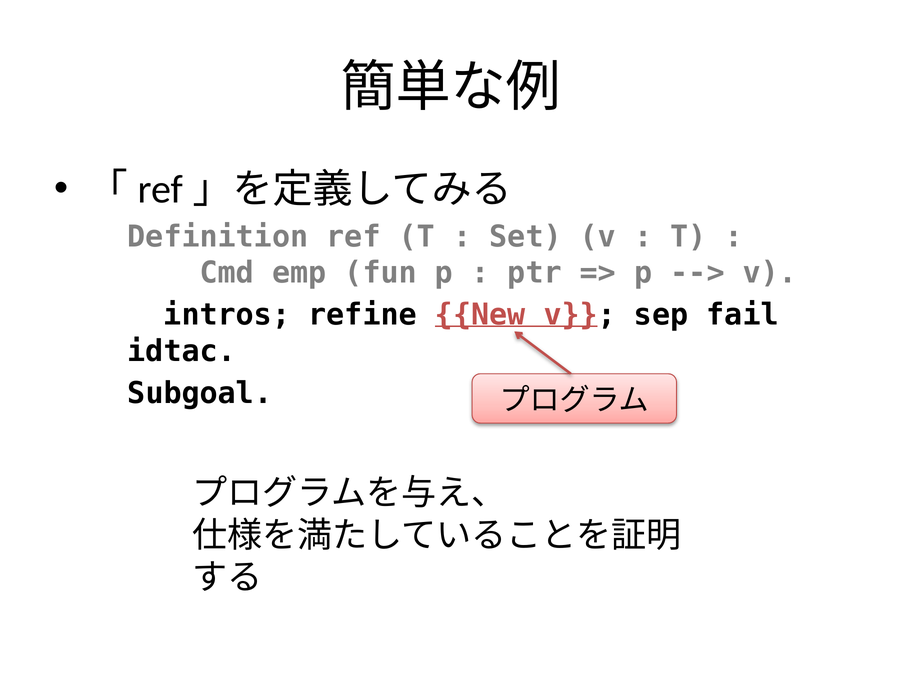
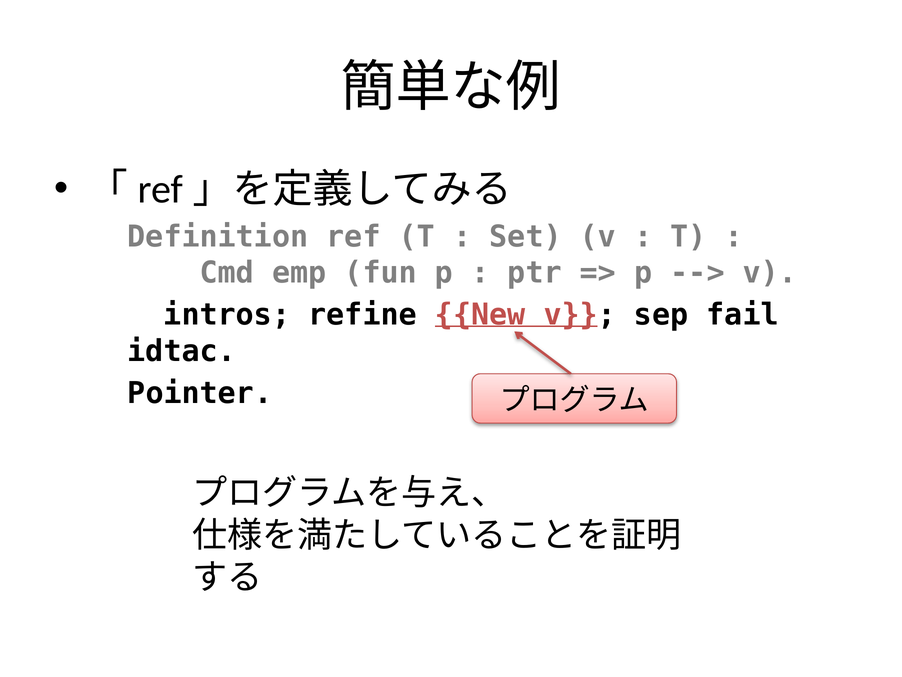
Subgoal: Subgoal -> Pointer (200, 393)
